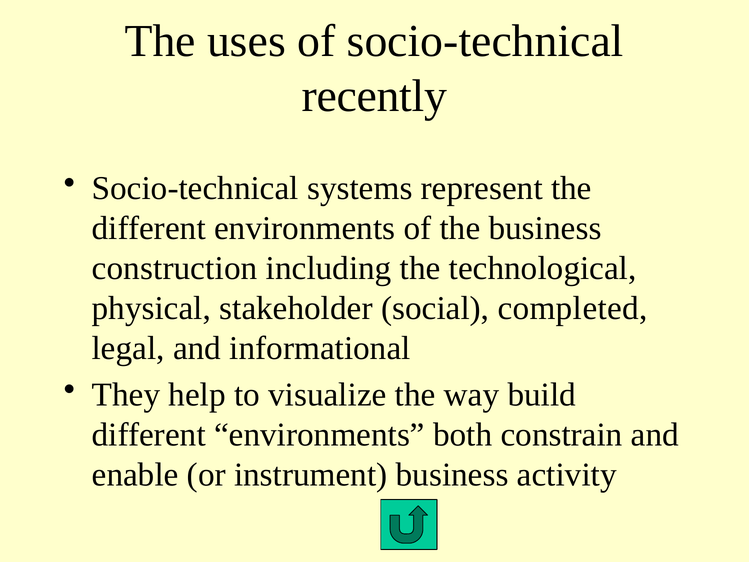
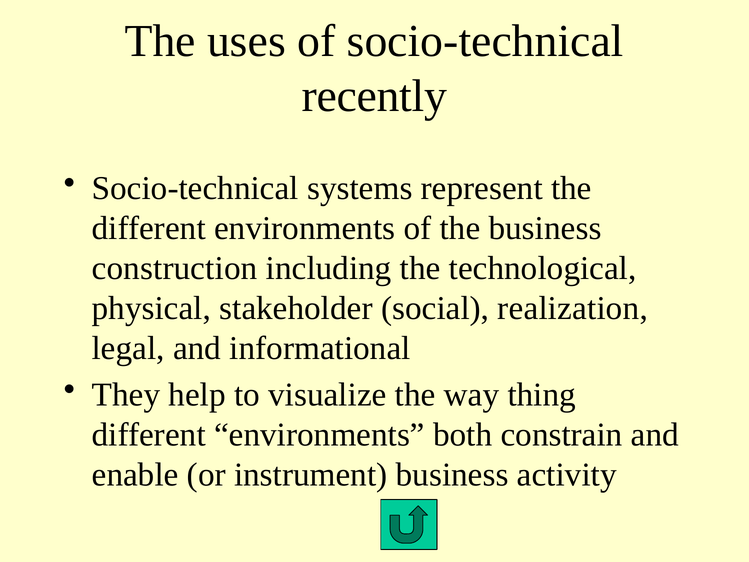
completed: completed -> realization (573, 308)
build: build -> thing (542, 395)
